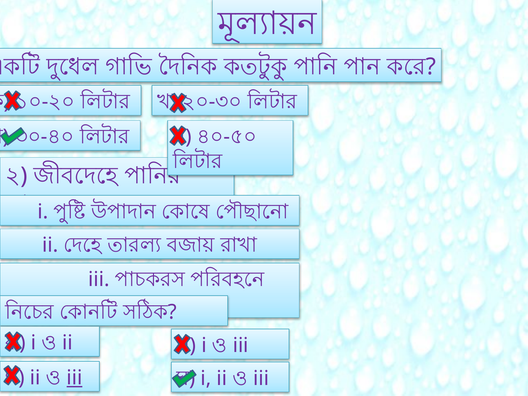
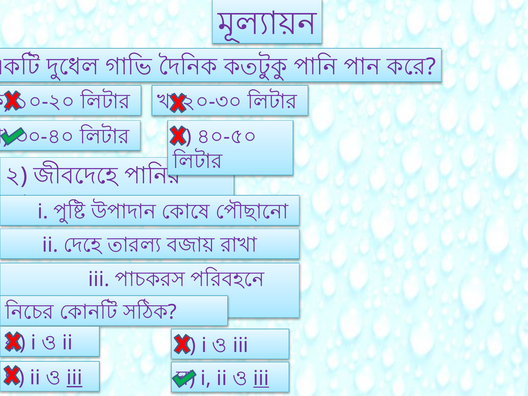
iii underline: none -> present (261, 378)
